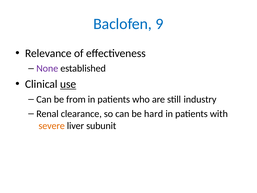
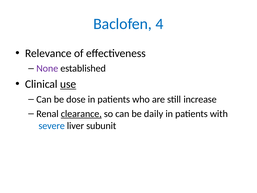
9: 9 -> 4 (159, 24)
from: from -> dose (76, 99)
industry: industry -> increase (200, 99)
clearance underline: none -> present (81, 114)
hard: hard -> daily (154, 114)
severe colour: orange -> blue (52, 126)
